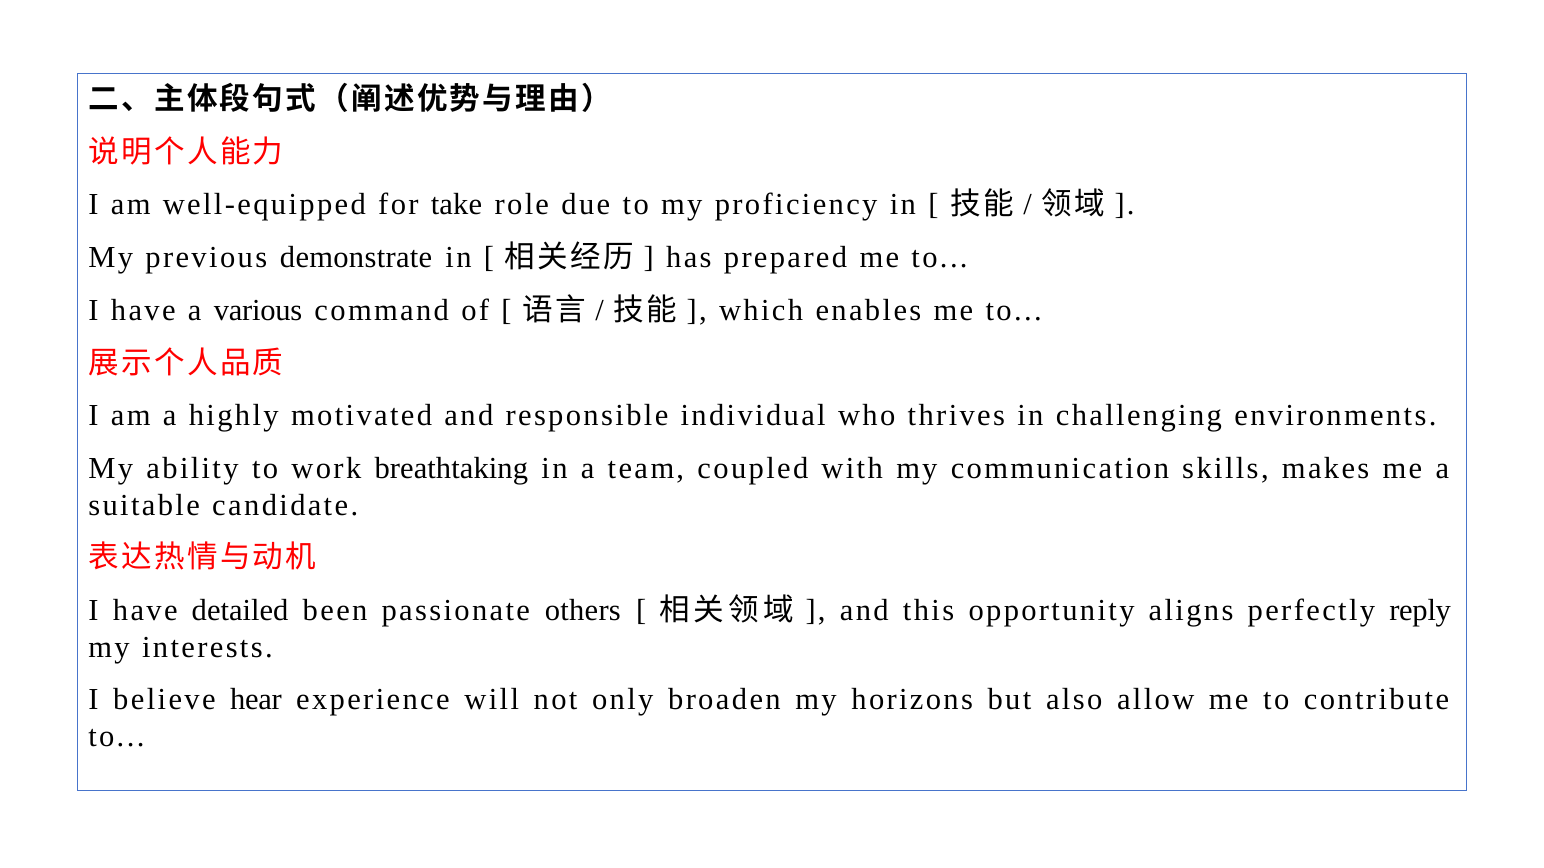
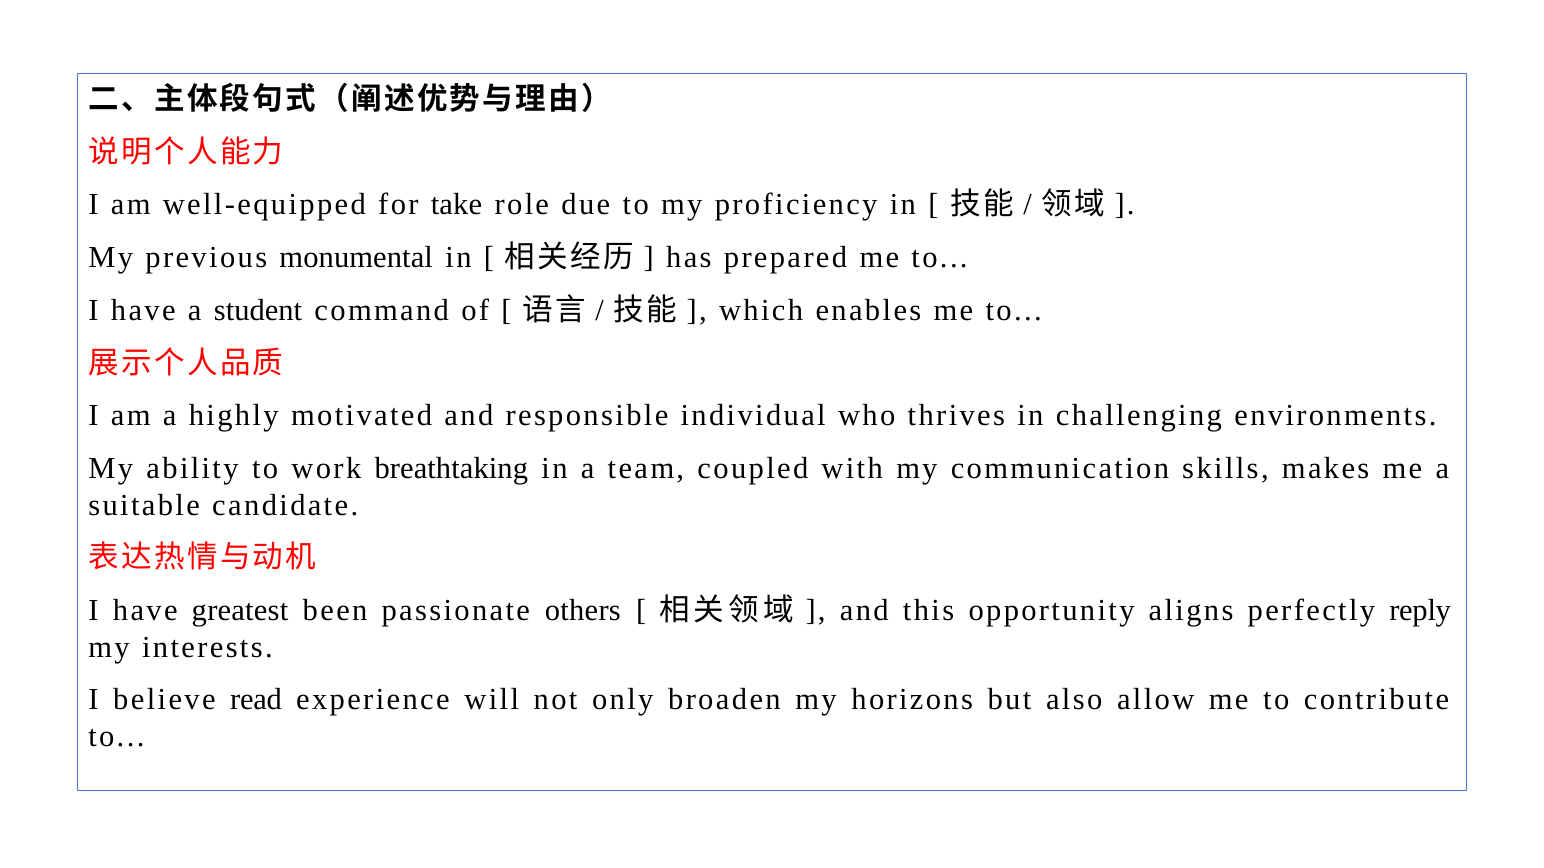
demonstrate: demonstrate -> monumental (356, 258)
various: various -> student (258, 310)
detailed: detailed -> greatest (240, 611)
hear: hear -> read (256, 700)
